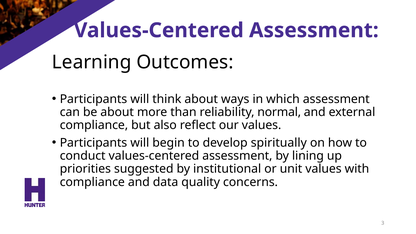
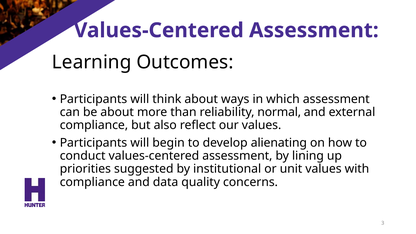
spiritually: spiritually -> alienating (279, 143)
